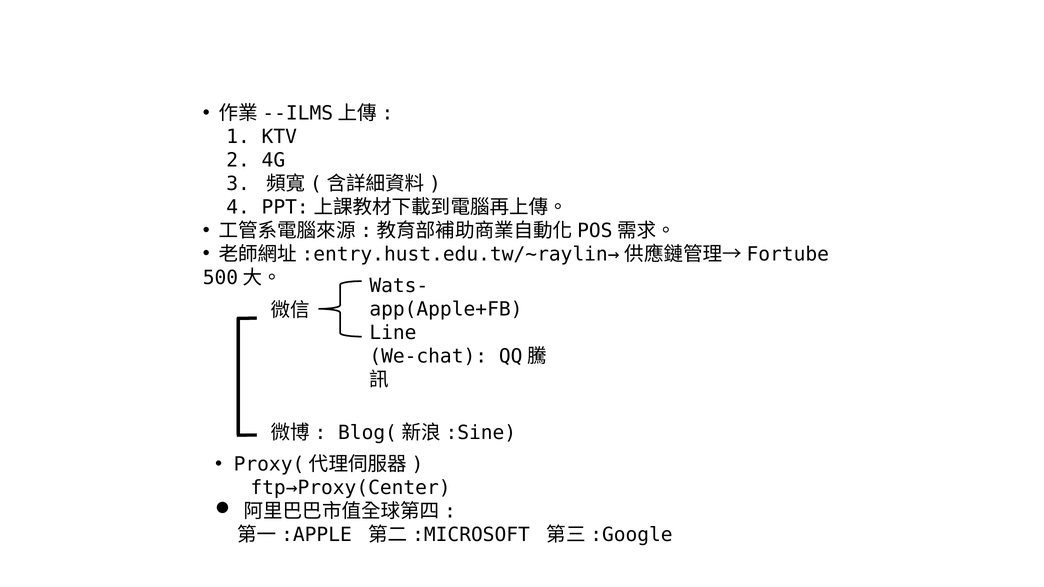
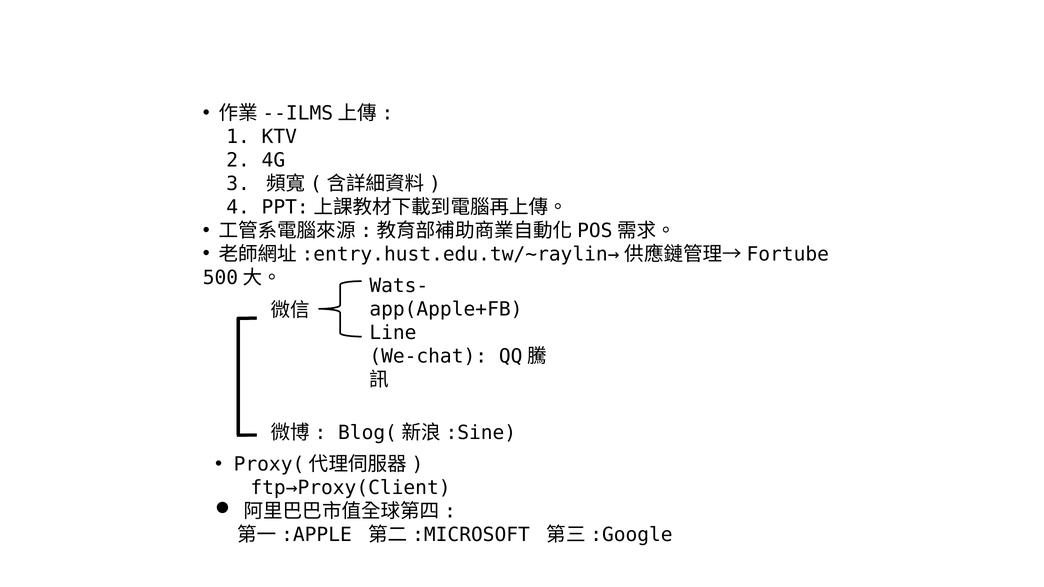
ftp→Proxy(Center: ftp→Proxy(Center -> ftp→Proxy(Client (351, 488)
